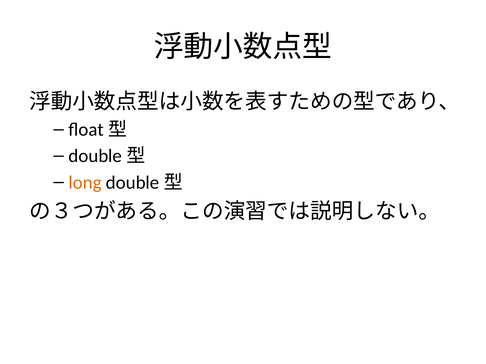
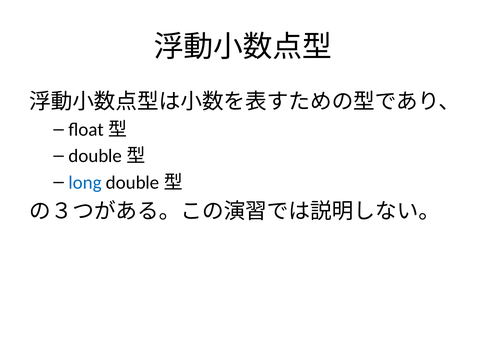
long colour: orange -> blue (85, 183)
